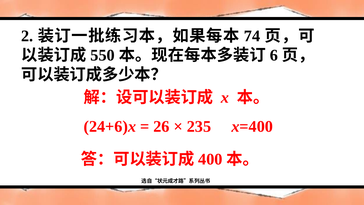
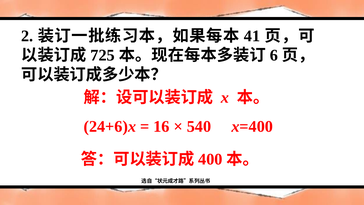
74: 74 -> 41 (252, 36)
550: 550 -> 725 (103, 55)
26: 26 -> 16 (161, 126)
235: 235 -> 540 (199, 126)
